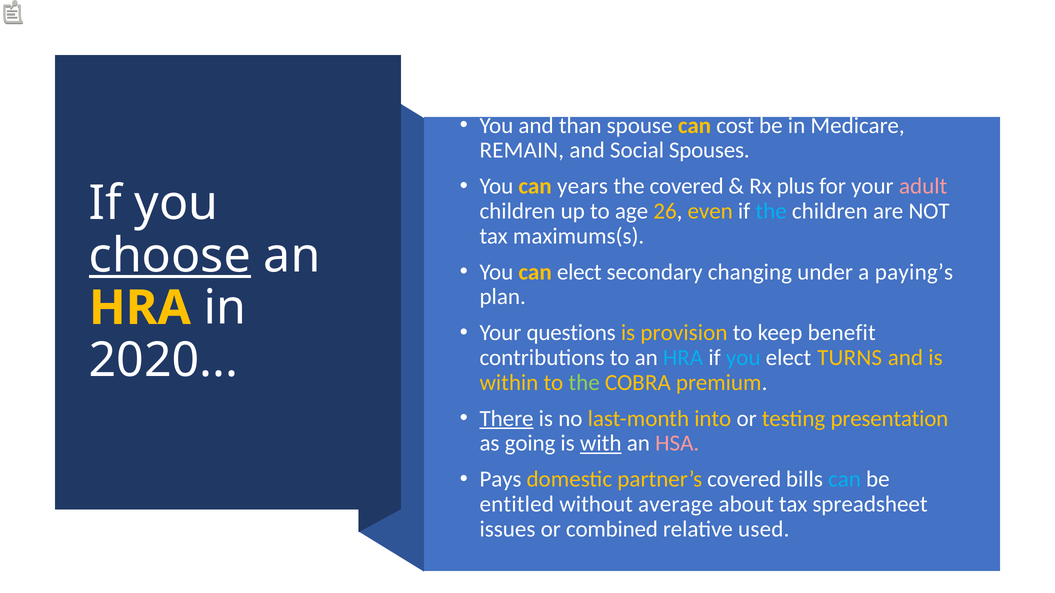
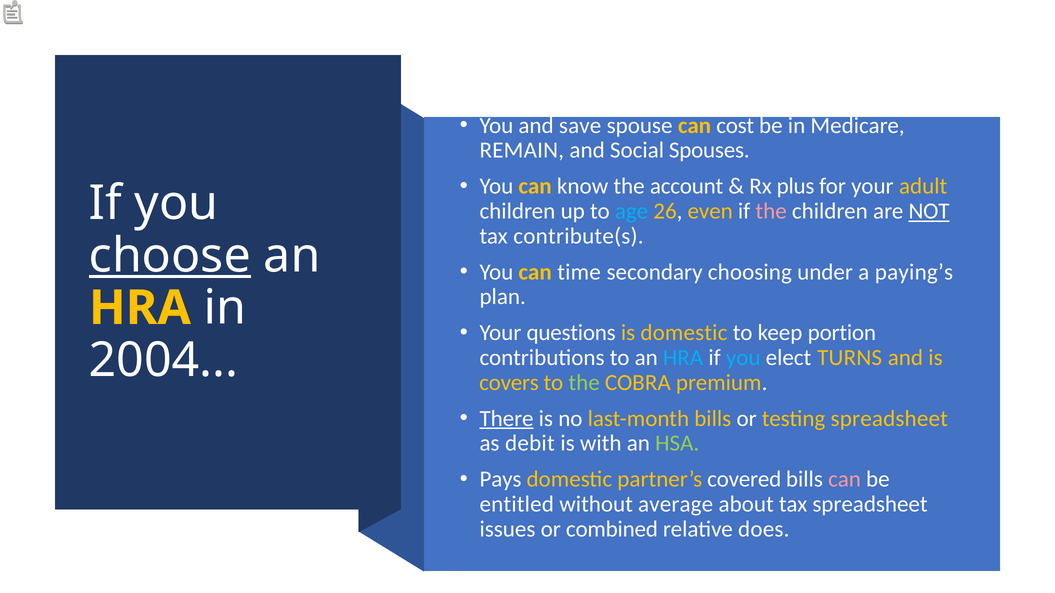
than: than -> save (580, 126)
years: years -> know (583, 186)
the covered: covered -> account (687, 186)
adult colour: pink -> yellow (923, 186)
age colour: white -> light blue (632, 211)
the colour: light blue -> pink (771, 211)
NOT underline: none -> present (929, 211)
maximums(s: maximums(s -> contribute(s (579, 236)
can elect: elect -> time (579, 272)
changing: changing -> choosing (750, 272)
is provision: provision -> domestic (684, 333)
benefit: benefit -> portion (842, 333)
2020: 2020 -> 2004 (164, 361)
within: within -> covers (509, 383)
last-month into: into -> bills (713, 419)
testing presentation: presentation -> spreadsheet (889, 419)
going: going -> debit (530, 444)
with underline: present -> none (601, 444)
HSA colour: pink -> light green (677, 444)
can colour: light blue -> pink (845, 480)
used: used -> does (764, 529)
